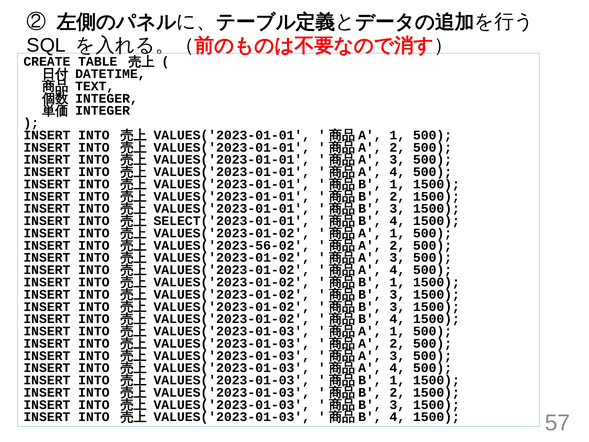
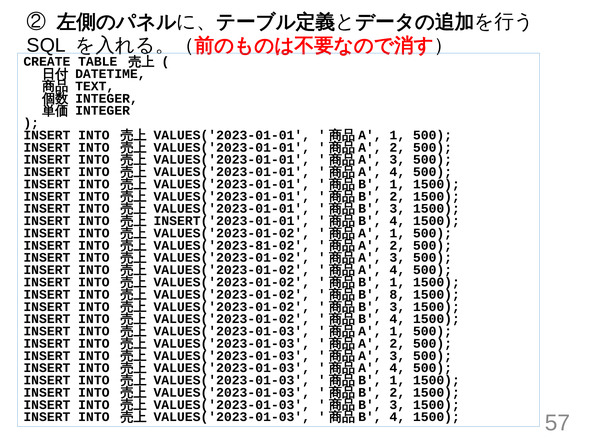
SELECT('2023-01-01: SELECT('2023-01-01 -> INSERT('2023-01-01 (232, 221)
VALUES('2023-56-02: VALUES('2023-56-02 -> VALUES('2023-81-02 (232, 245)
3: 3 -> 8 (397, 294)
